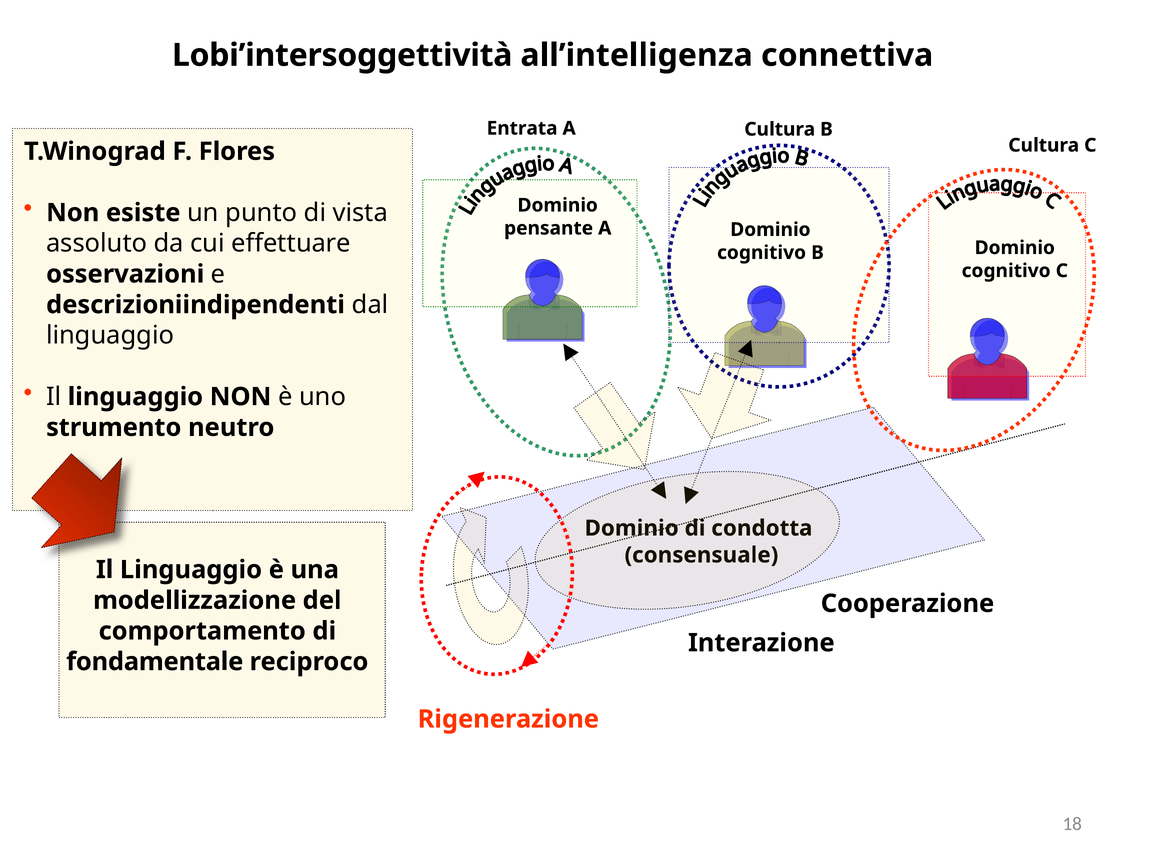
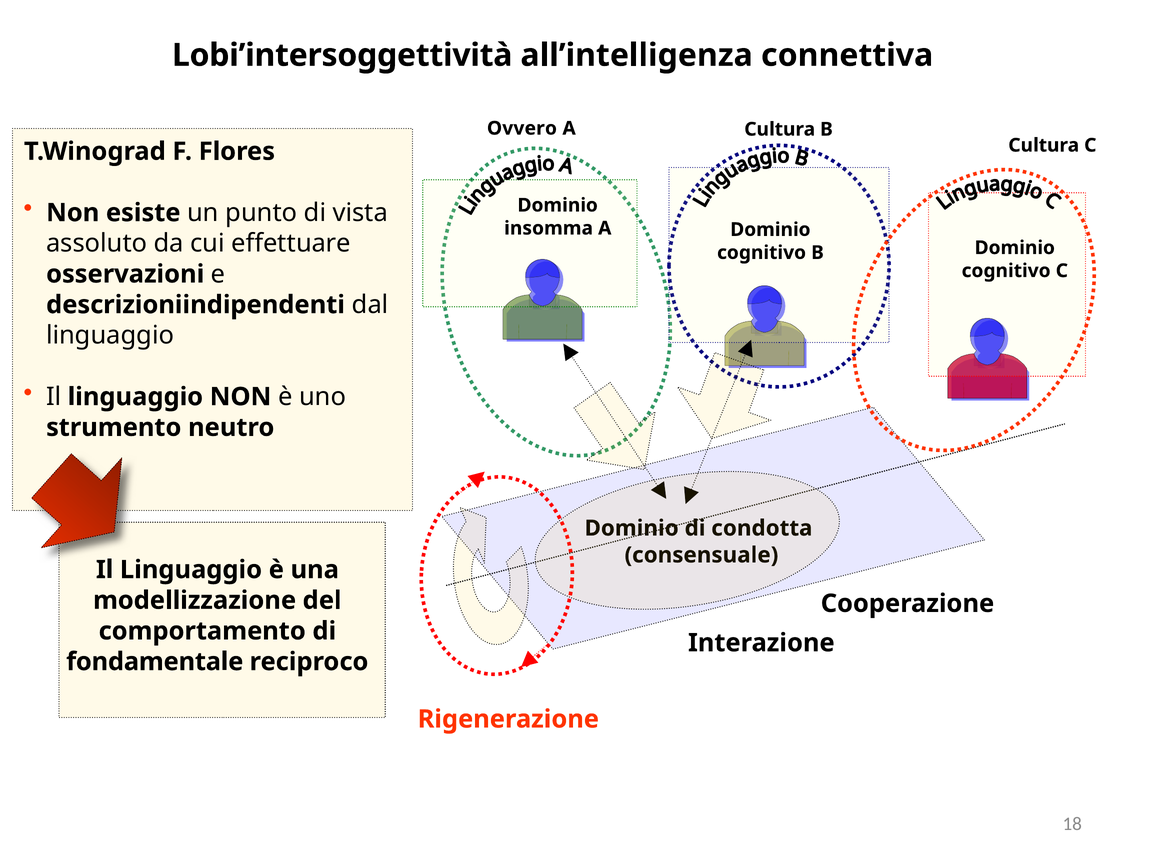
Entrata: Entrata -> Ovvero (522, 128)
pensante: pensante -> insomma (549, 228)
